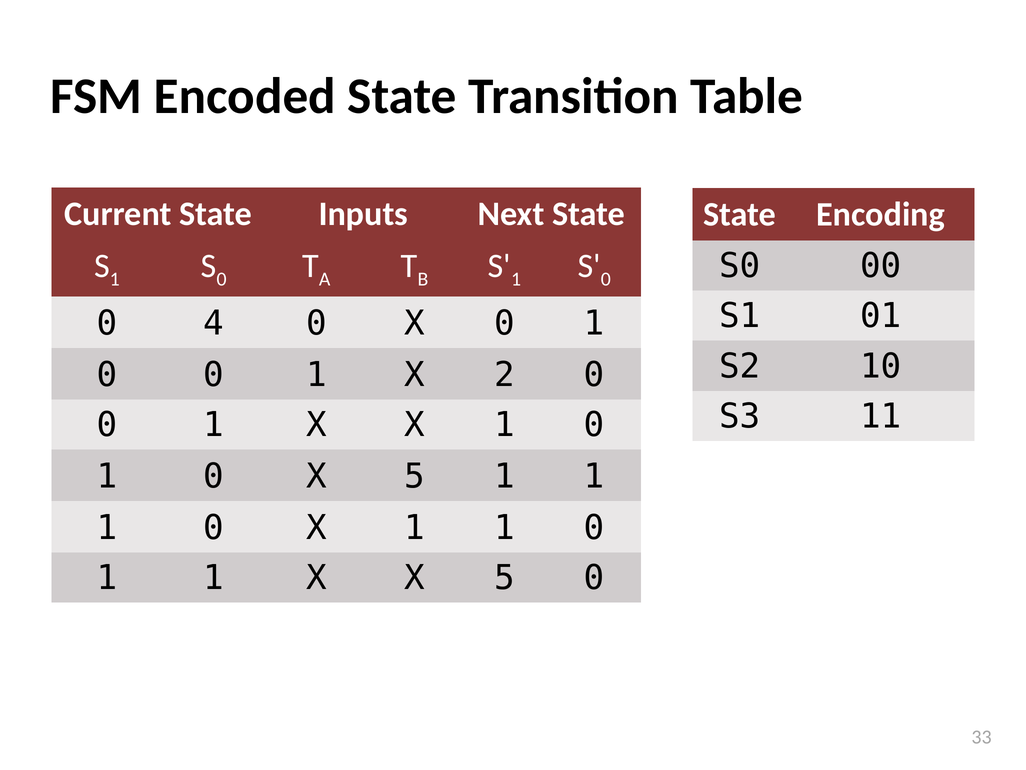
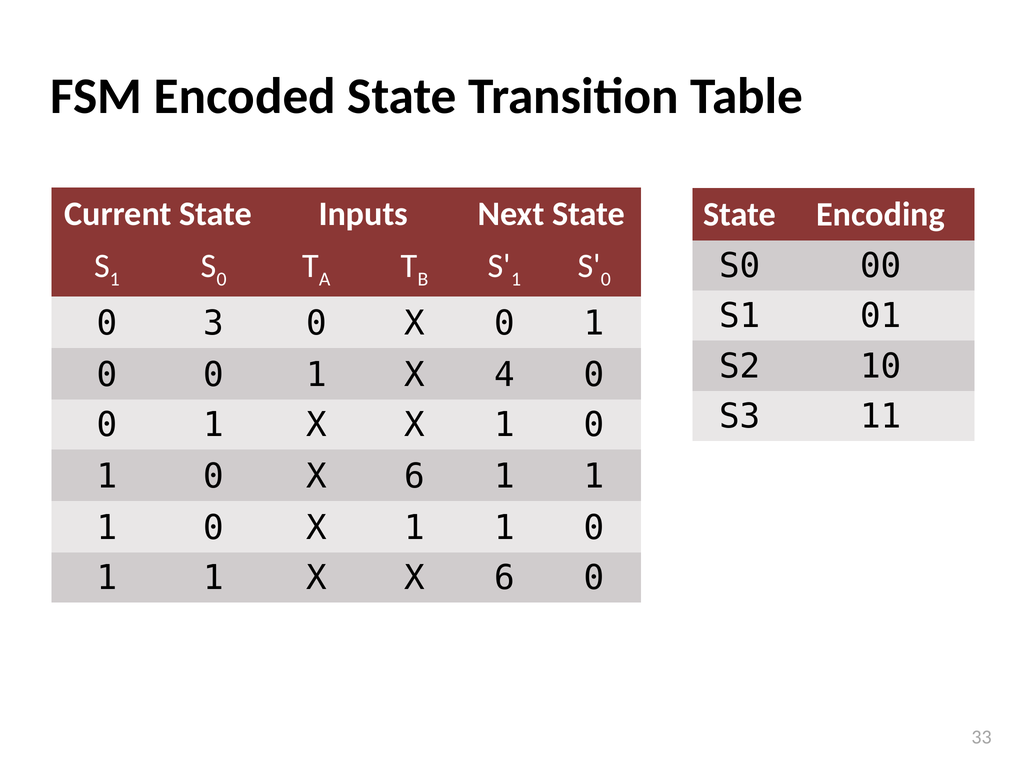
4: 4 -> 3 (214, 323)
2: 2 -> 4 (504, 375)
0 X 5: 5 -> 6 (415, 476)
X X 5: 5 -> 6 (504, 578)
